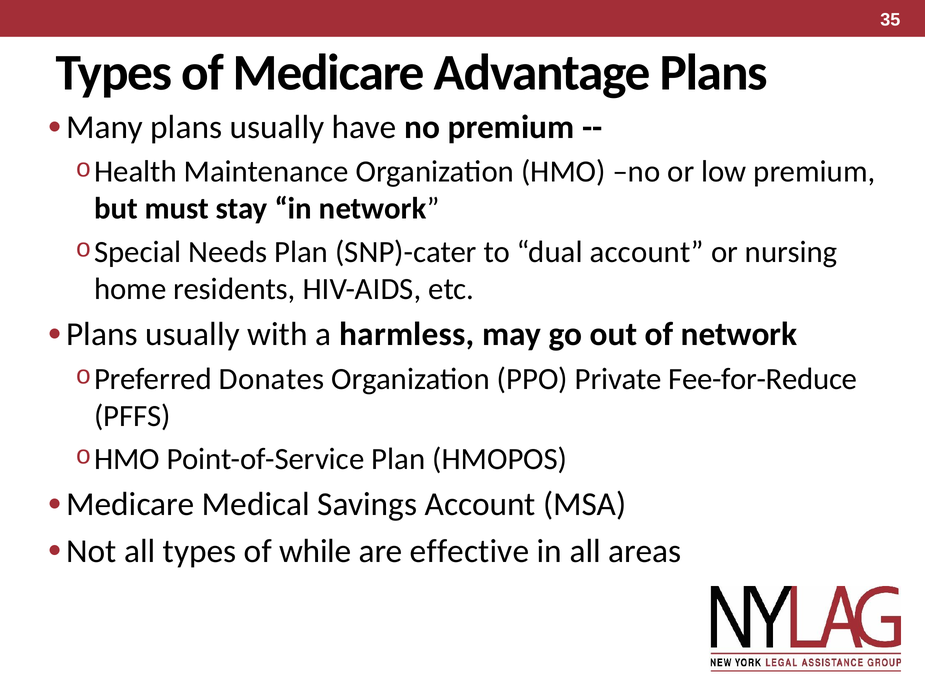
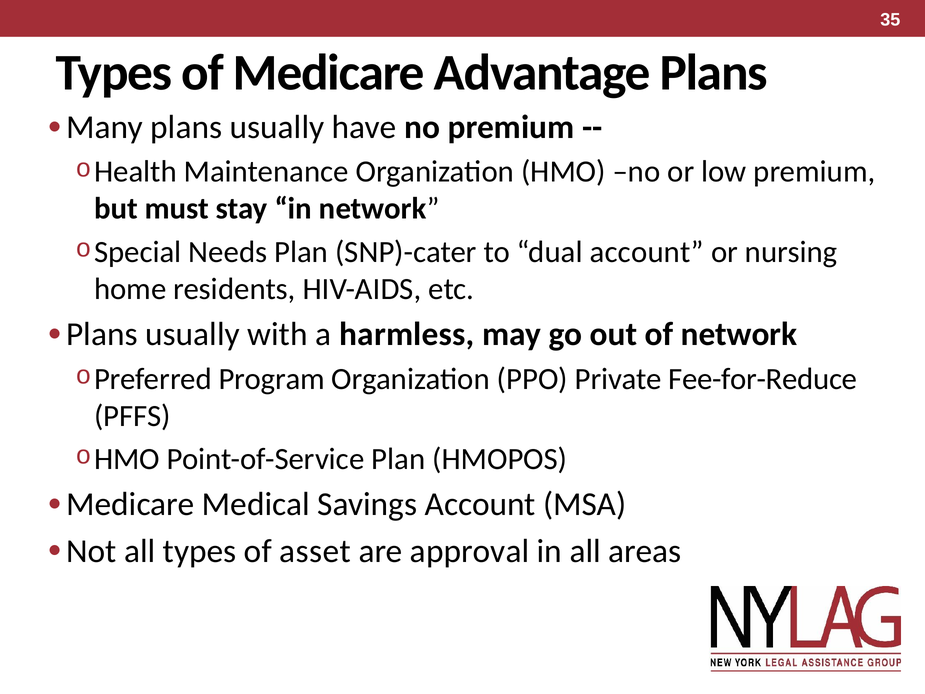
Donates: Donates -> Program (272, 379)
while: while -> asset (315, 551)
effective: effective -> approval (470, 551)
